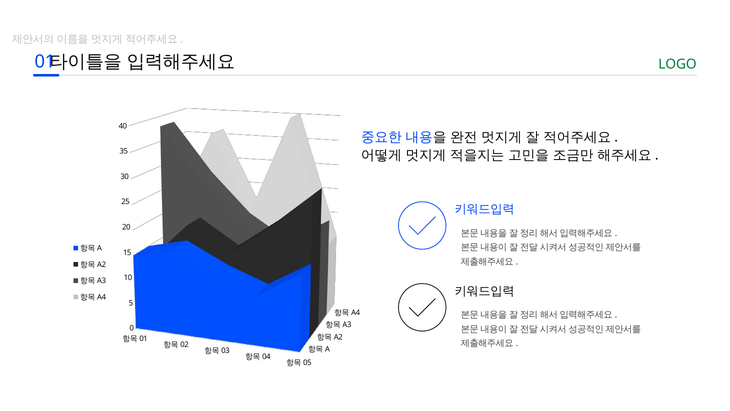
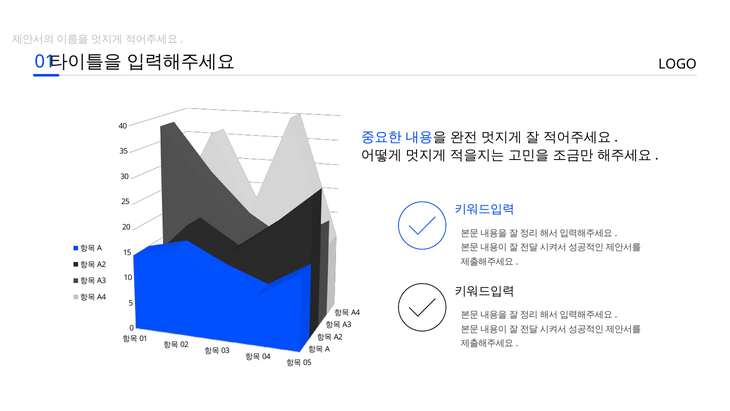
LOGO colour: green -> black (677, 64)
